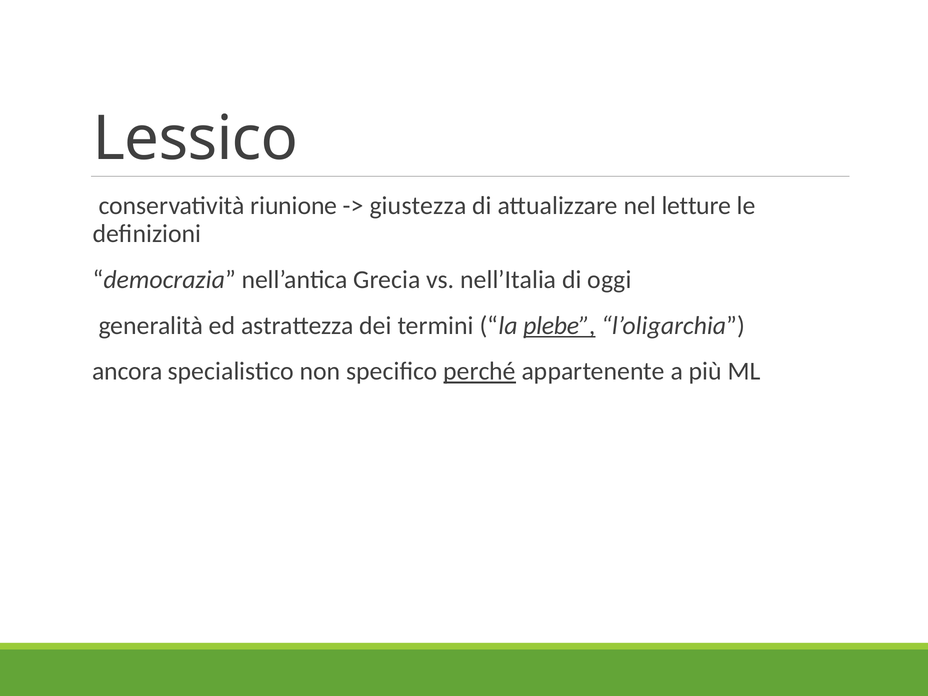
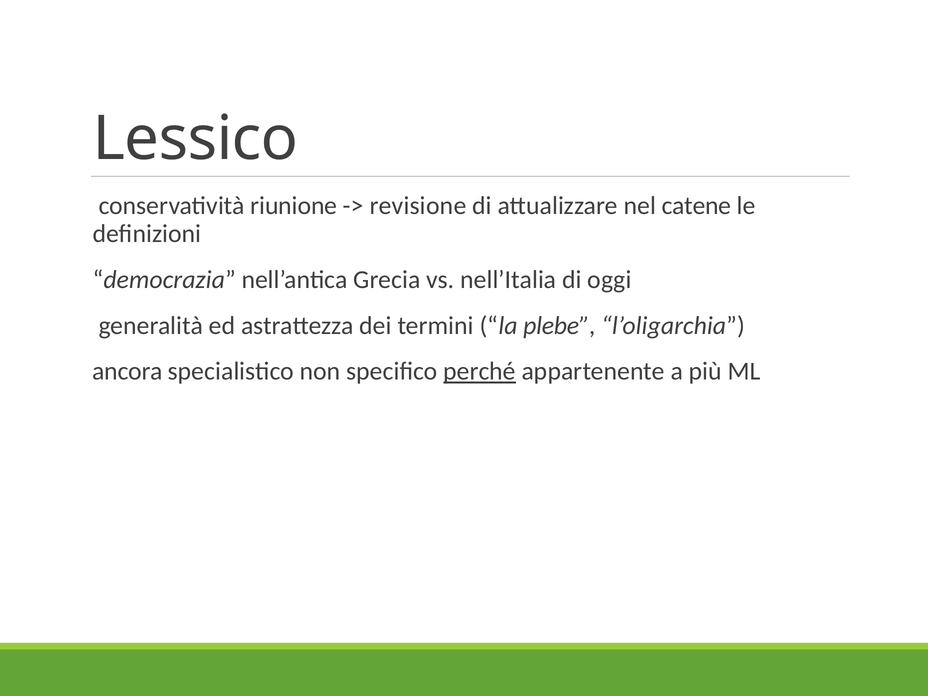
giustezza: giustezza -> revisione (418, 206)
letture: letture -> catene (696, 206)
plebe underline: present -> none (560, 325)
